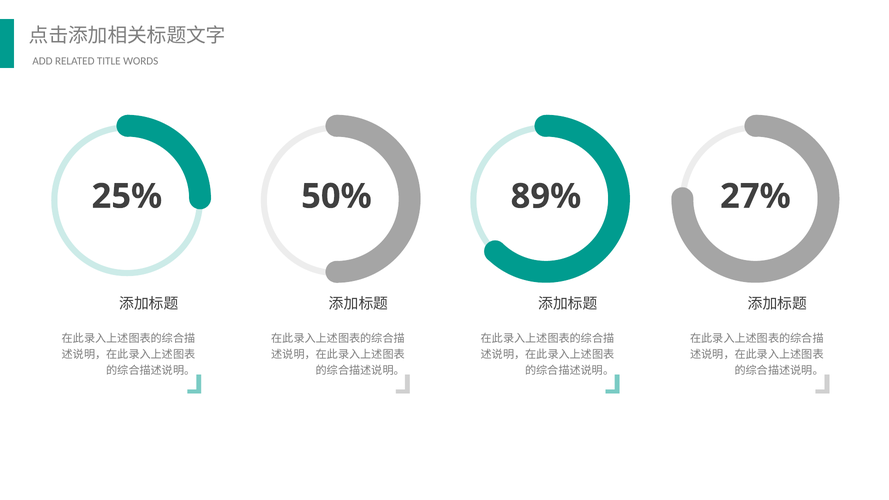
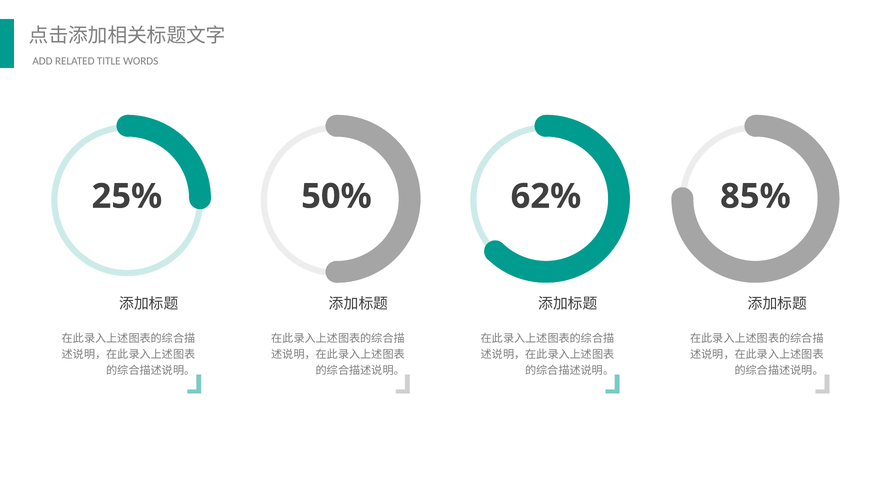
89%: 89% -> 62% (546, 196)
27%: 27% -> 85% (755, 196)
